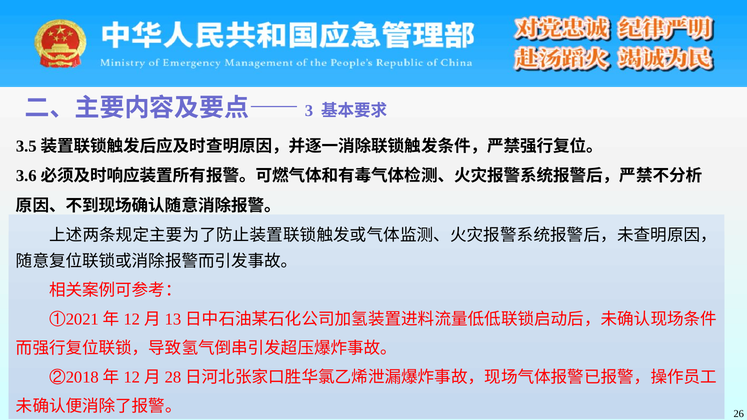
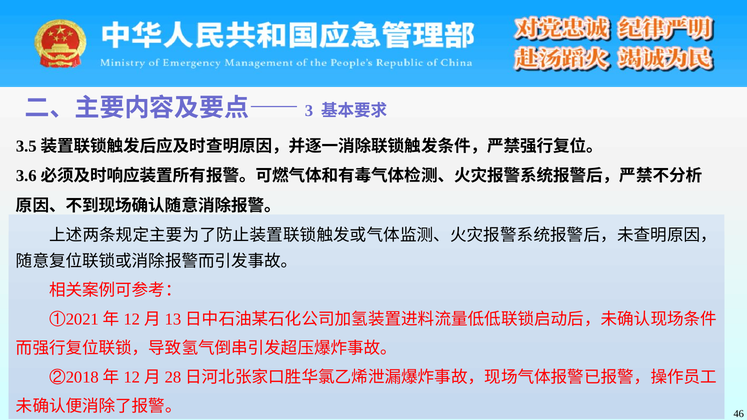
26: 26 -> 46 (739, 414)
